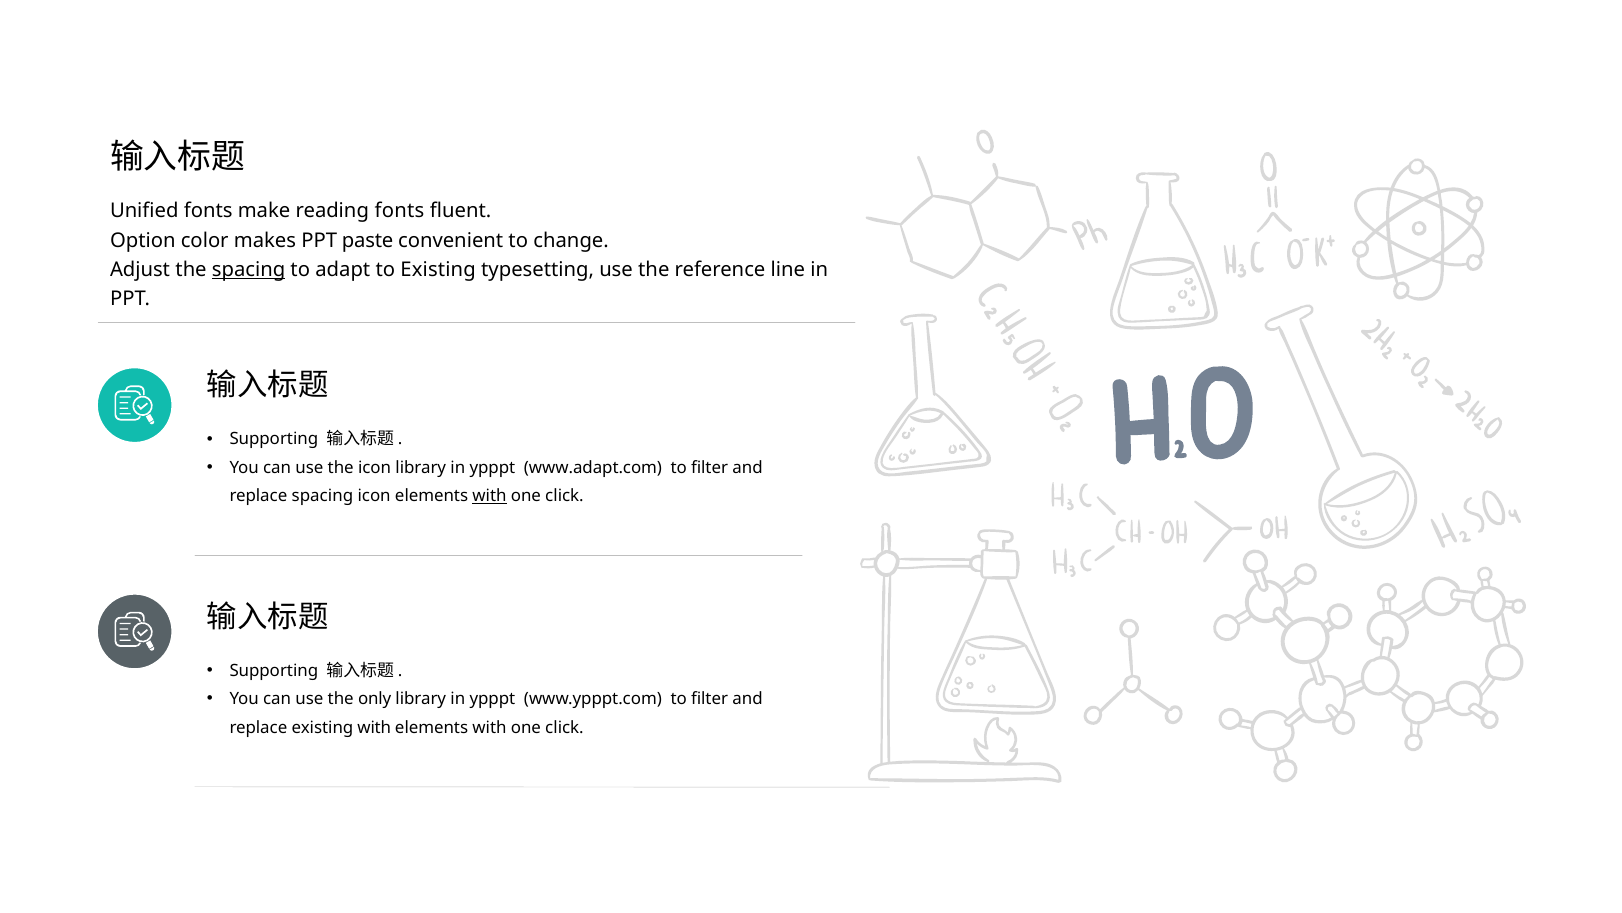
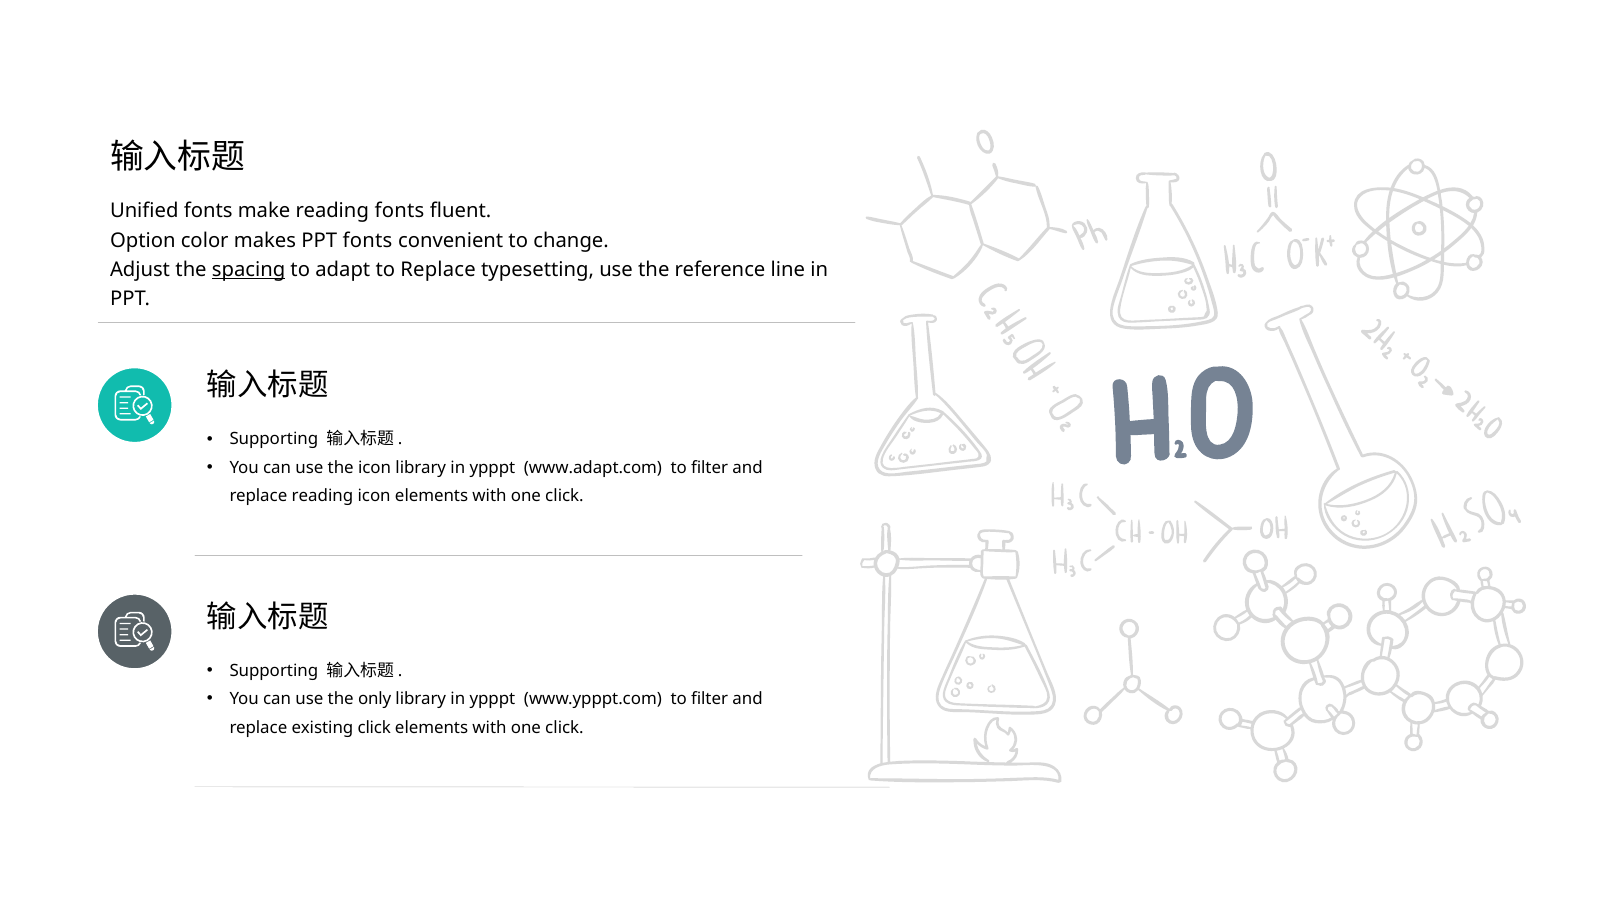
PPT paste: paste -> fonts (367, 240)
to Existing: Existing -> Replace (438, 269)
replace spacing: spacing -> reading (322, 496)
with underline: present -> none (490, 496)
existing with: with -> click (374, 727)
